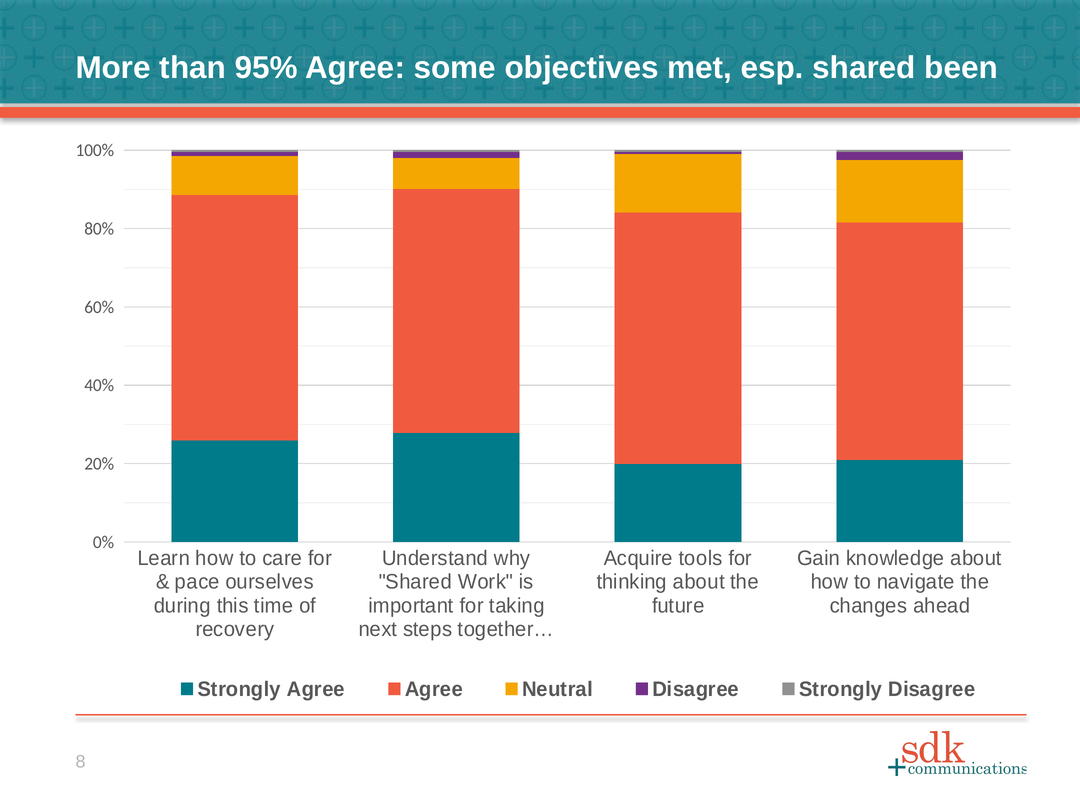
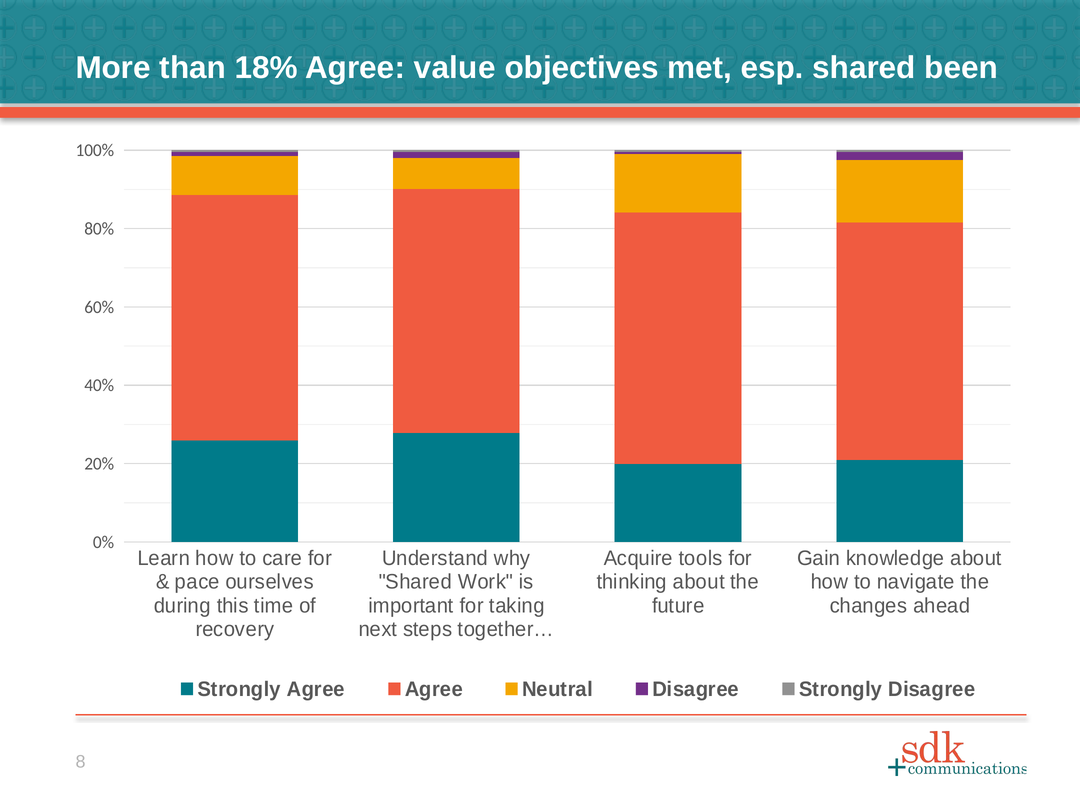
95%: 95% -> 18% (266, 68)
some: some -> value (455, 68)
